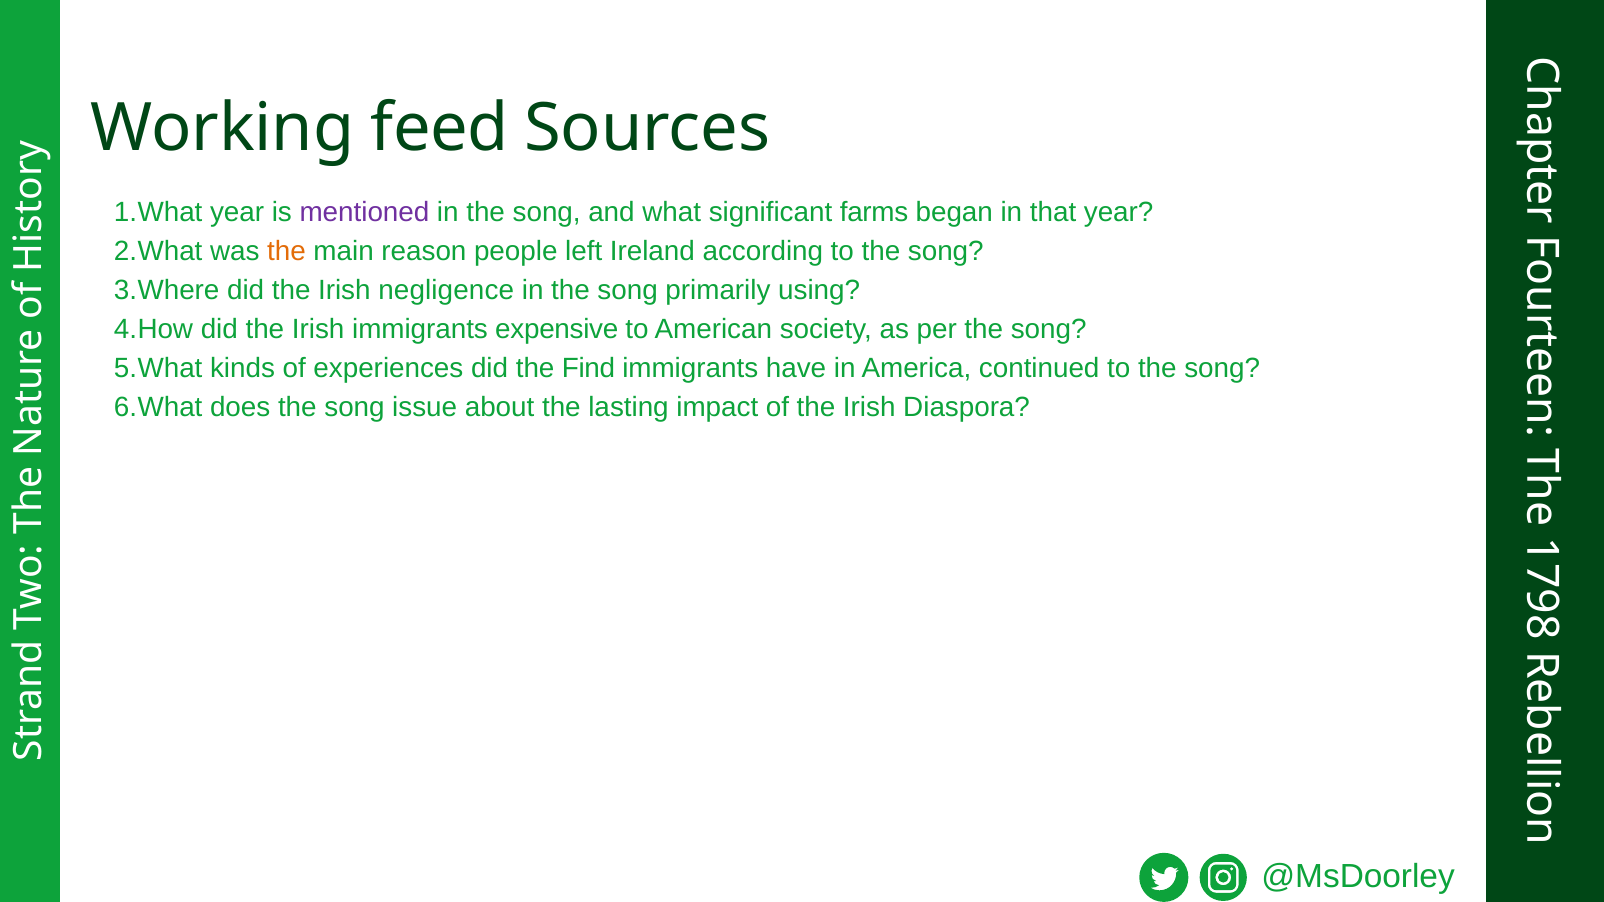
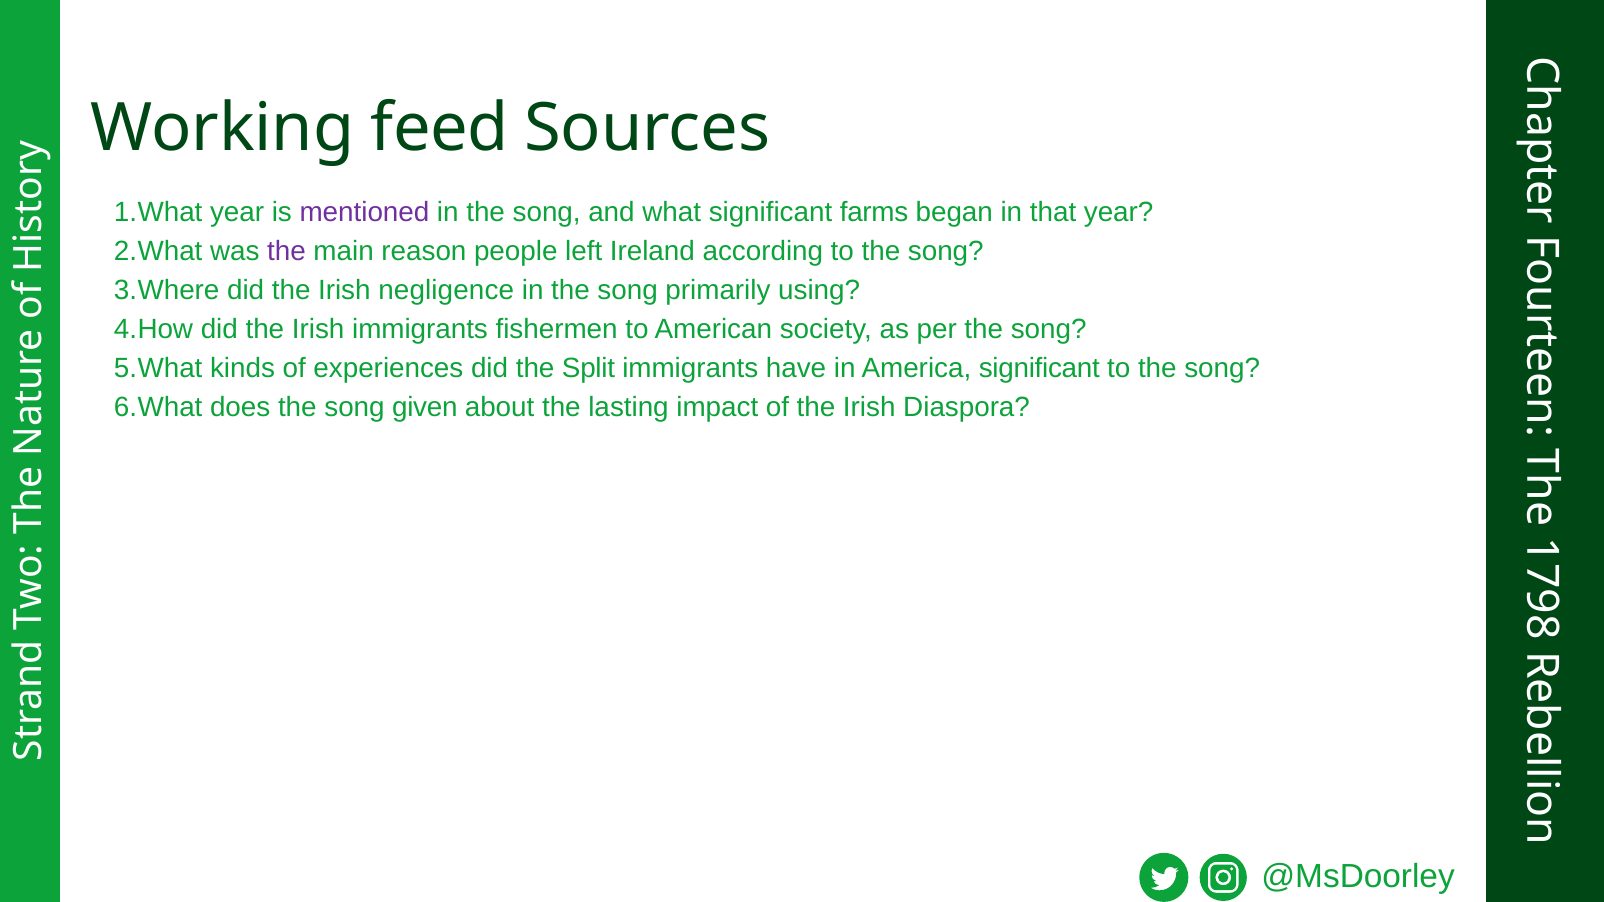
the colour: orange -> purple (286, 252)
expensive: expensive -> fishermen (557, 330)
Find: Find -> Split (588, 369)
America continued: continued -> significant (1039, 369)
issue: issue -> given (425, 408)
